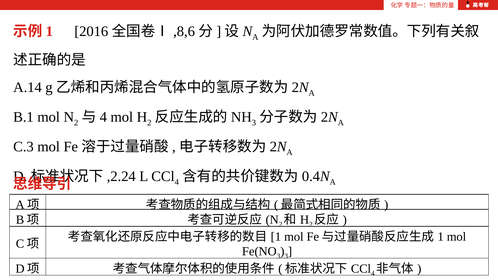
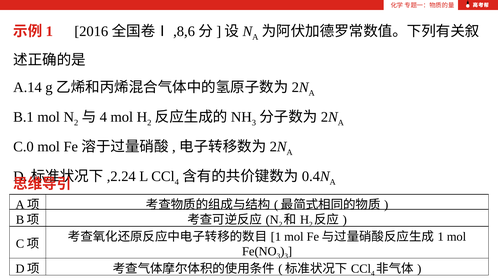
C.3: C.3 -> C.0 (23, 147)
